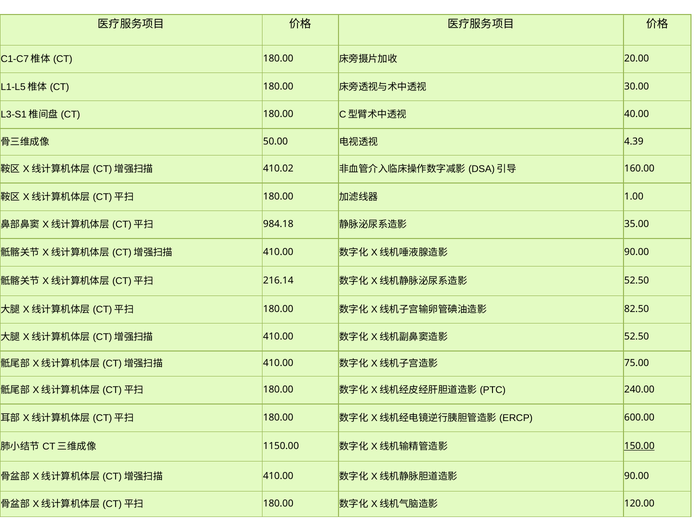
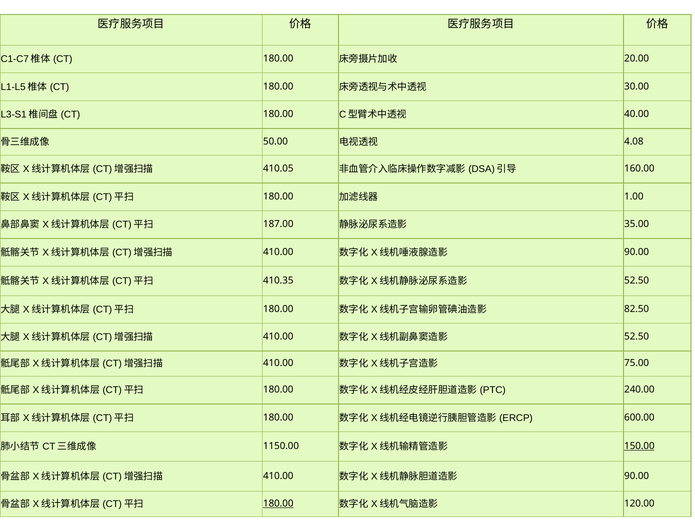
4.39: 4.39 -> 4.08 (634, 142)
410.02: 410.02 -> 410.05 (278, 169)
984.18: 984.18 -> 187.00 (278, 224)
216.14: 216.14 -> 410.35 (278, 281)
180.00 underline: none -> present (278, 504)
